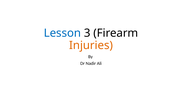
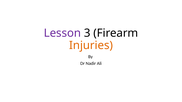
Lesson colour: blue -> purple (62, 33)
